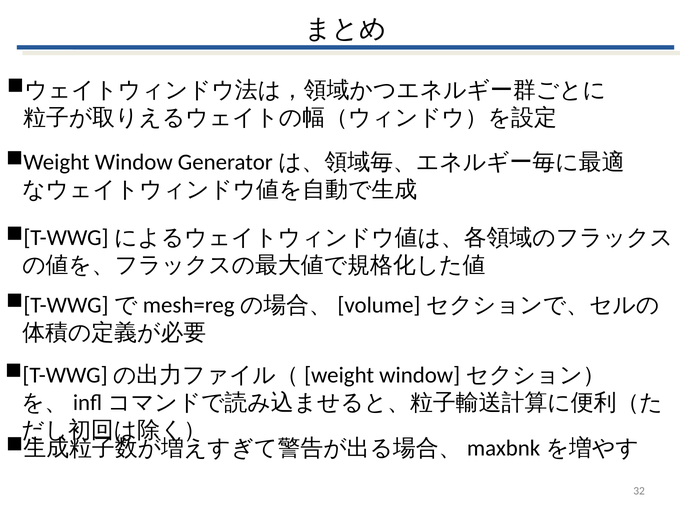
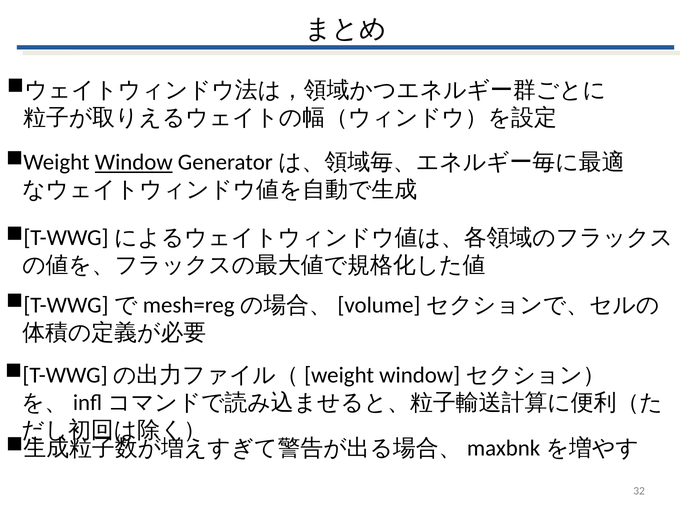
Window underline: none -> present (134, 162)
